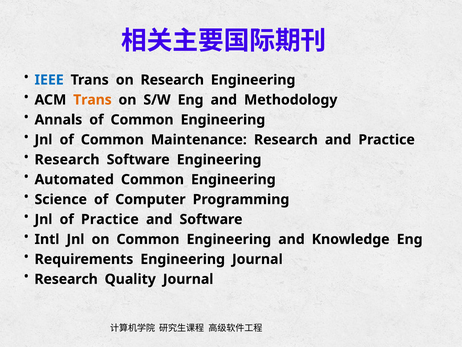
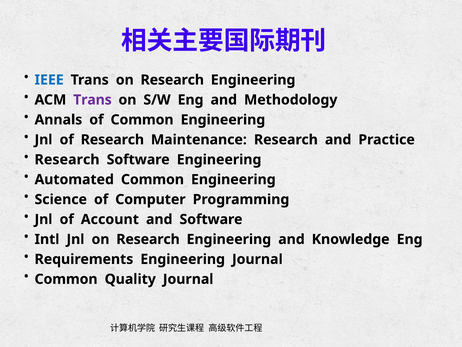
Trans colour: orange -> purple (92, 100)
Jnl of Common: Common -> Research (112, 139)
of Practice: Practice -> Account (110, 219)
Jnl on Common: Common -> Research (148, 239)
Research: Research -> Common (66, 279)
